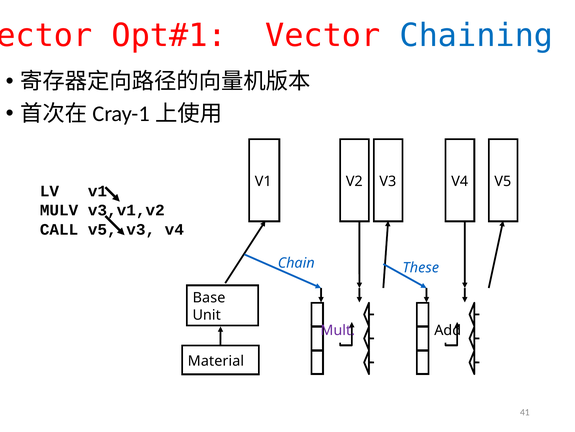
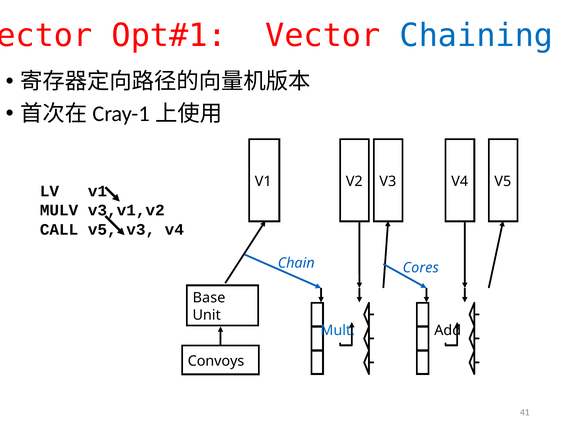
These: These -> Cores (421, 267)
Mult colour: purple -> blue (338, 330)
Material: Material -> Convoys (216, 360)
